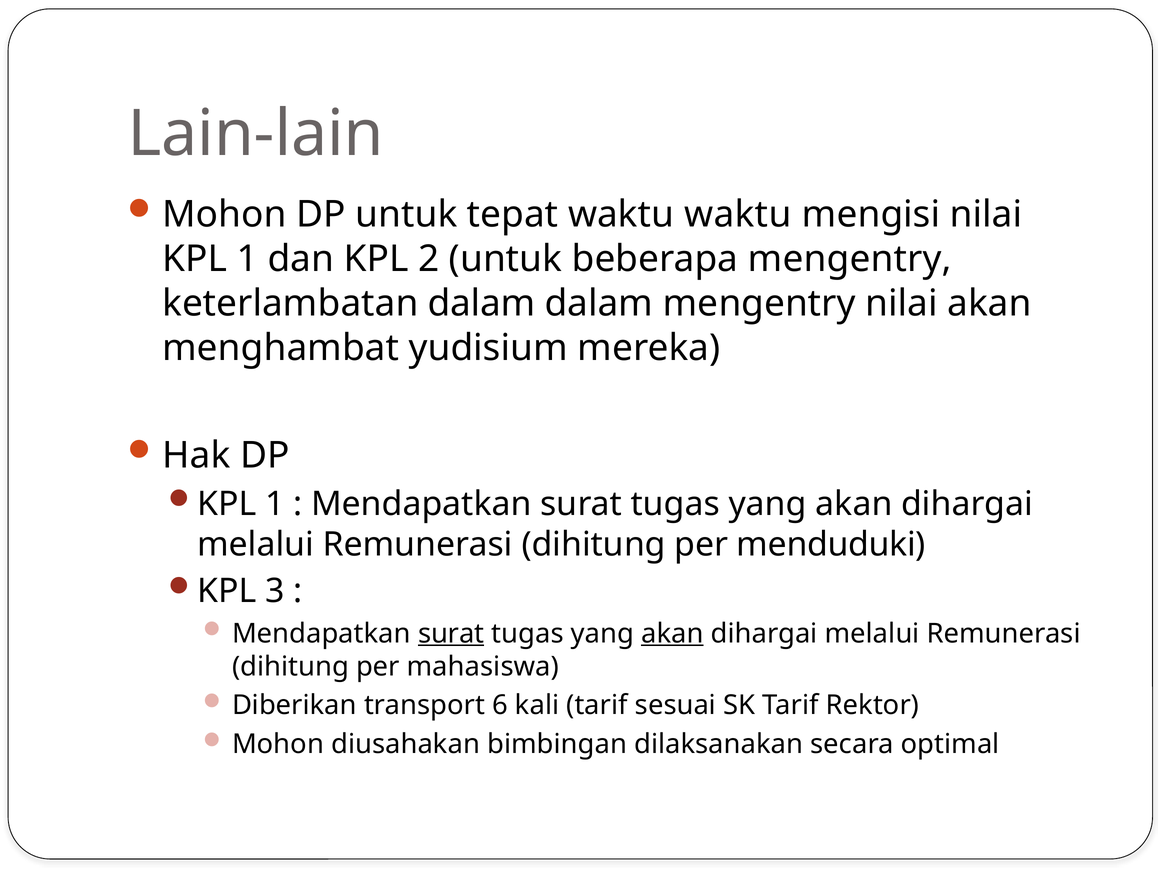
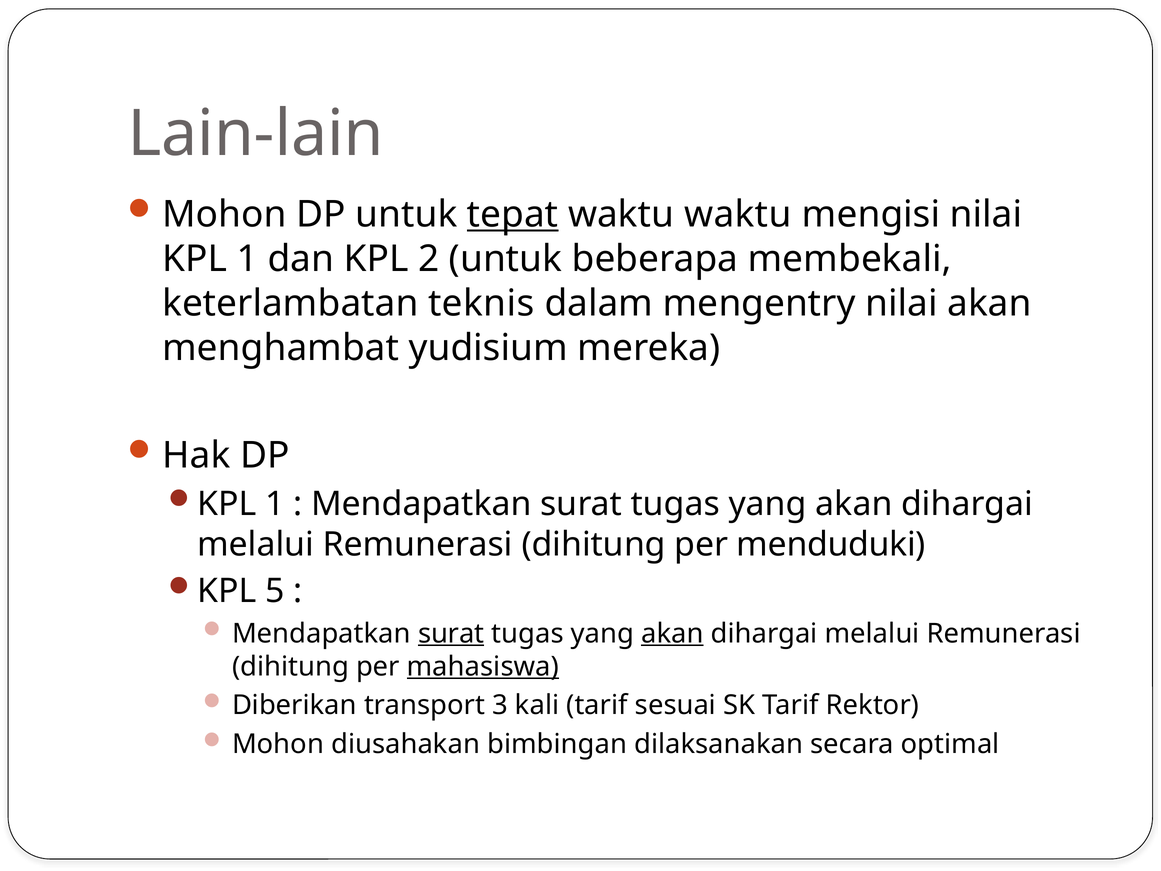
tepat underline: none -> present (513, 214)
beberapa mengentry: mengentry -> membekali (850, 259)
keterlambatan dalam: dalam -> teknis (481, 303)
3: 3 -> 5 (275, 591)
mahasiswa underline: none -> present (483, 666)
6: 6 -> 3 (500, 705)
